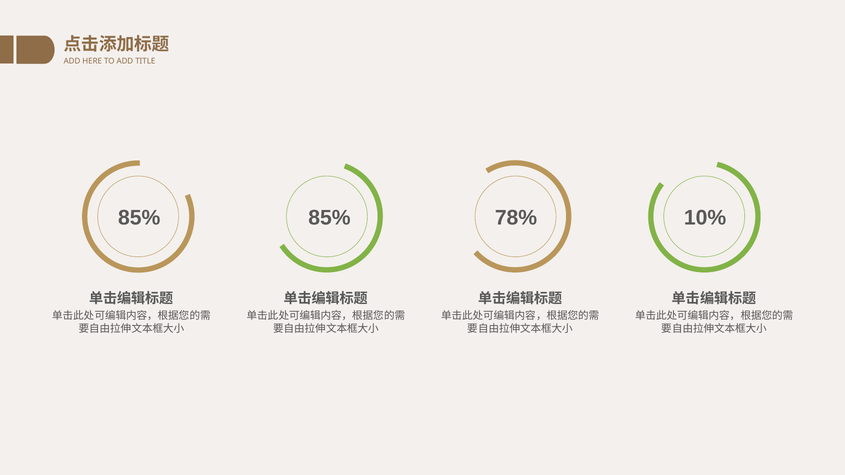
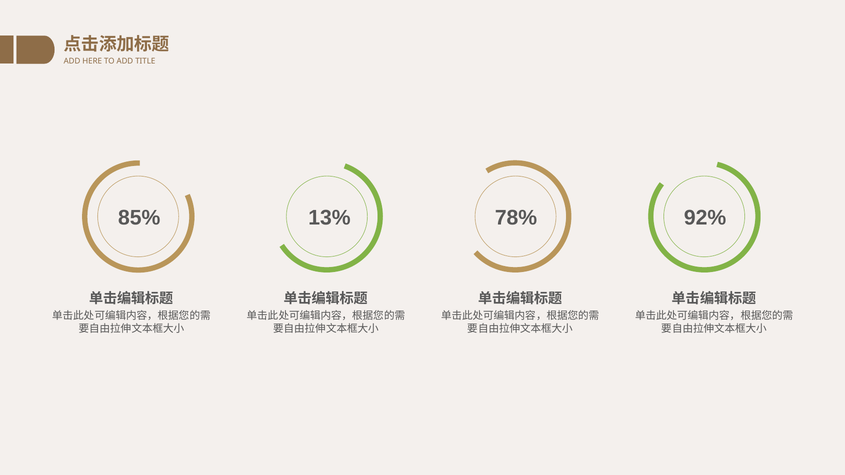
85% 85%: 85% -> 13% (329, 218)
10%: 10% -> 92% (705, 218)
